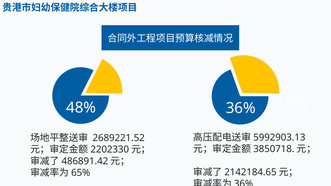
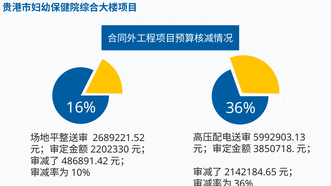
48%: 48% -> 16% (81, 108)
65%: 65% -> 10% (81, 173)
